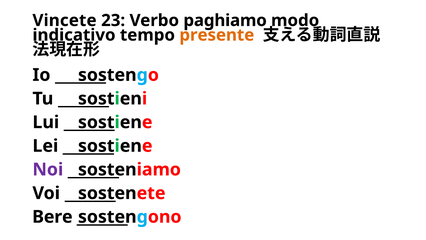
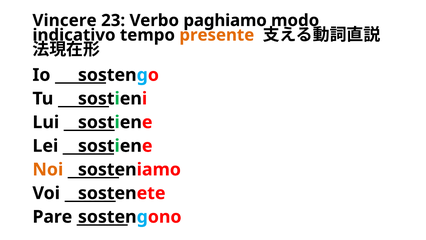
Vincete: Vincete -> Vincere (65, 20)
Noi colour: purple -> orange (48, 169)
Bere: Bere -> Pare (52, 217)
